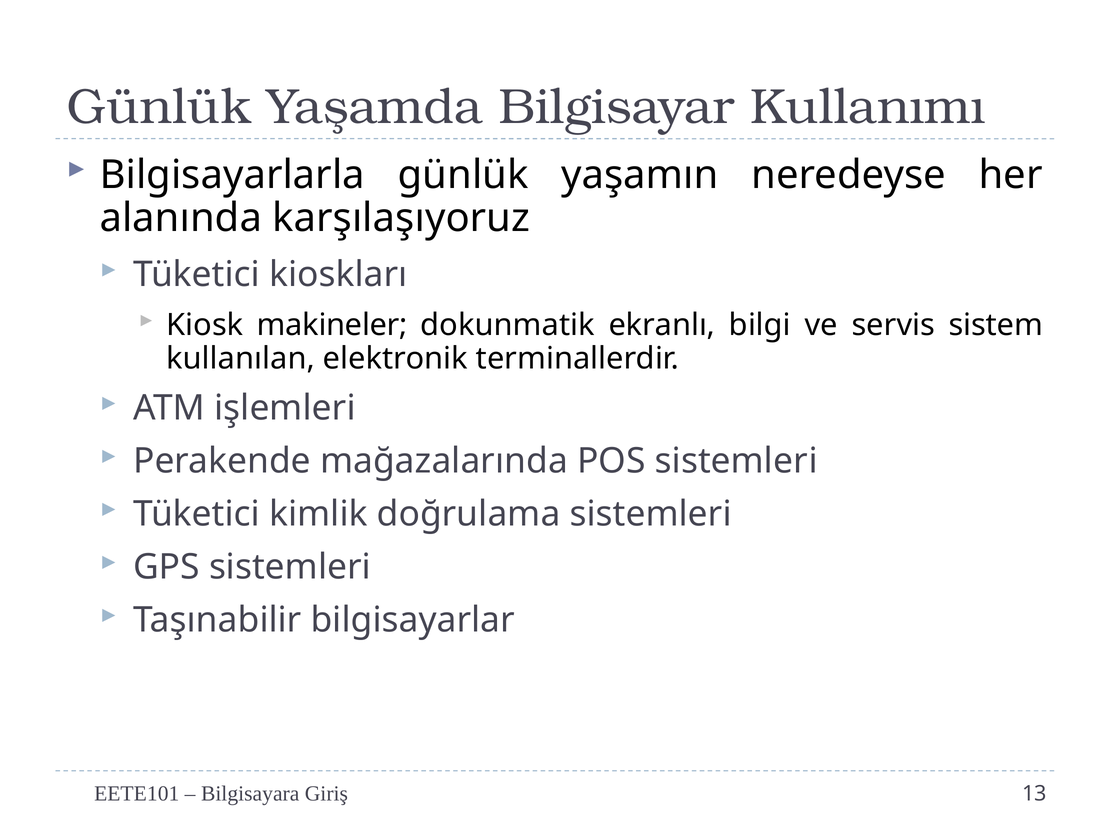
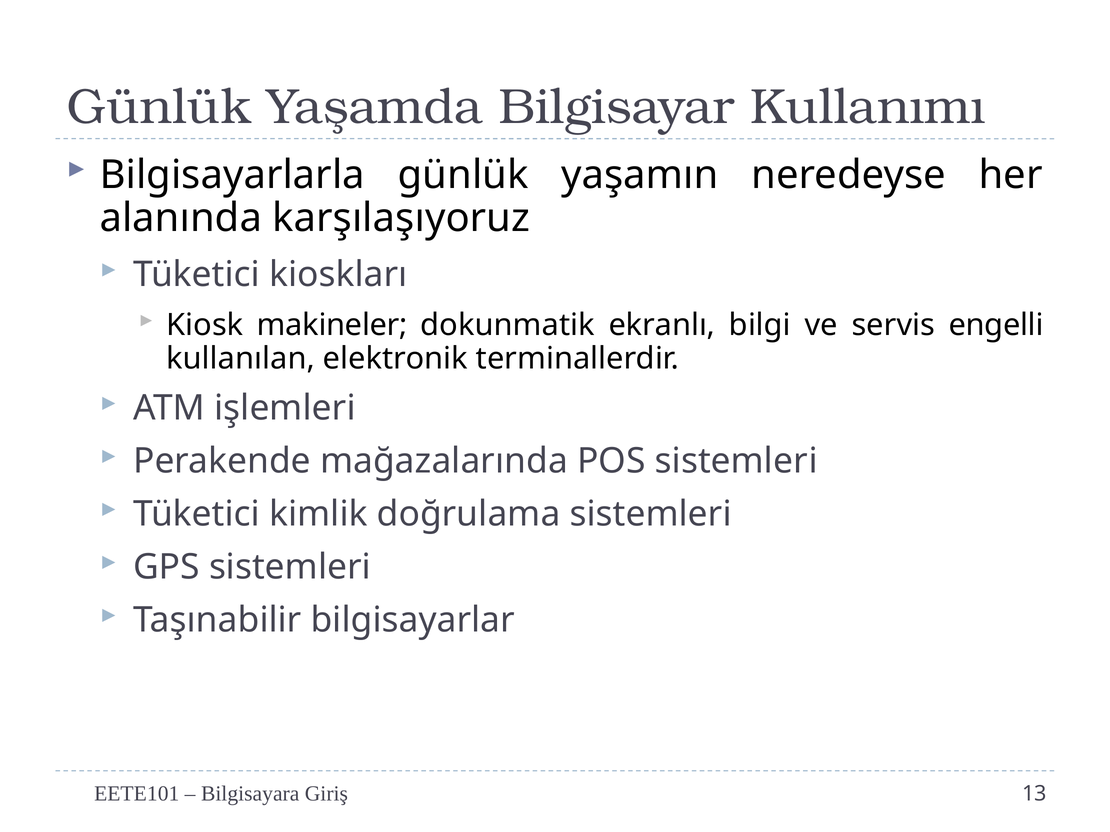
sistem: sistem -> engelli (996, 325)
